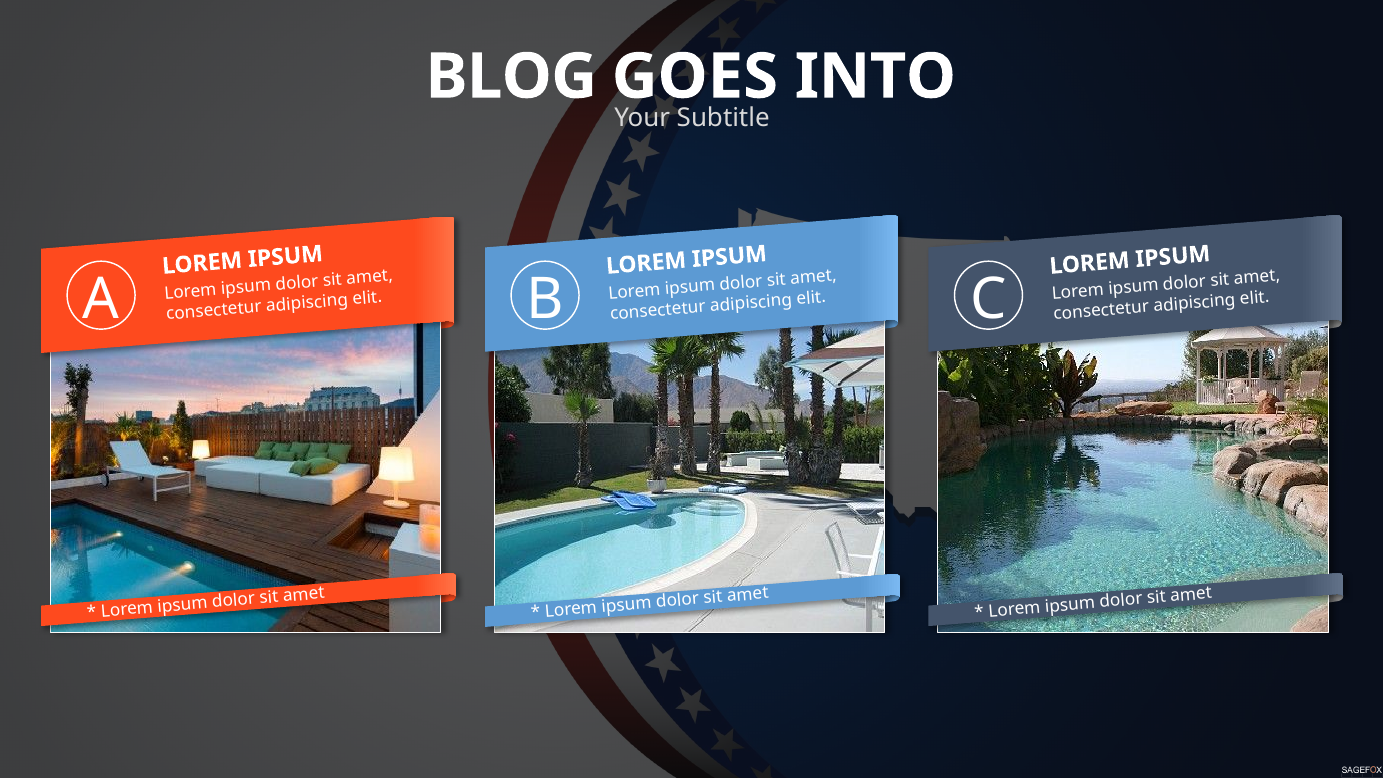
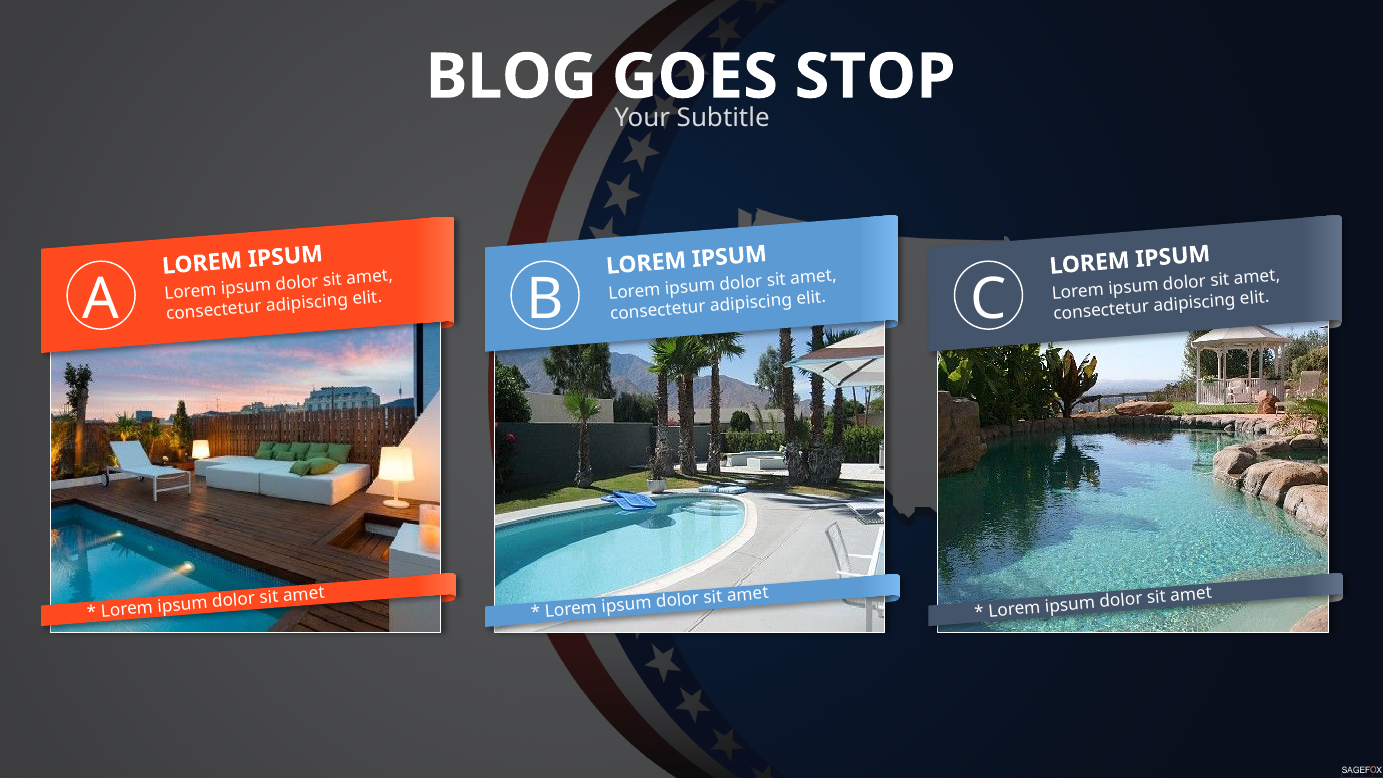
INTO: INTO -> STOP (875, 77)
